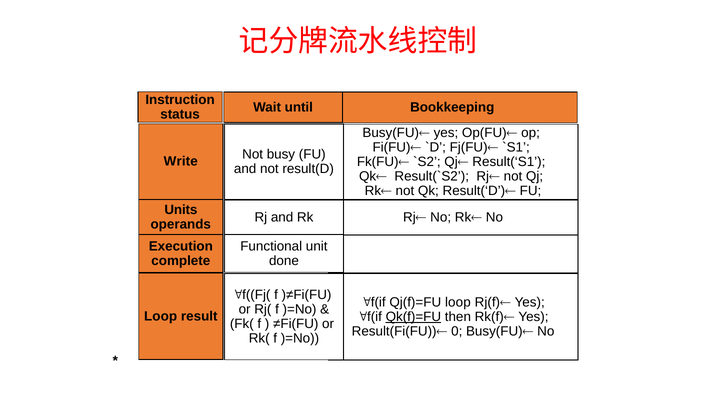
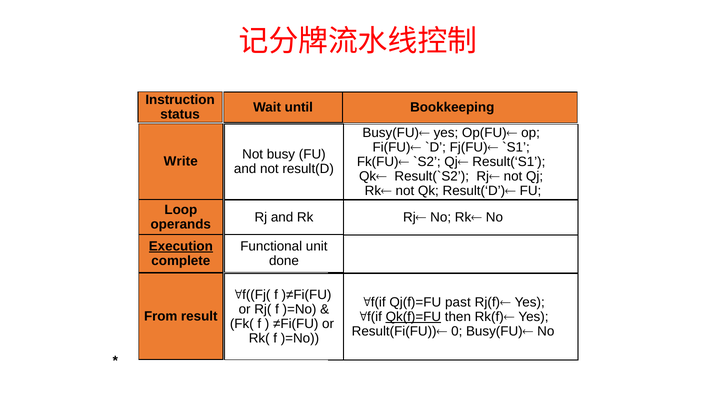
Units: Units -> Loop (181, 210)
Execution underline: none -> present (181, 246)
Qj(f)=FU loop: loop -> past (458, 302)
Loop: Loop -> From (161, 316)
